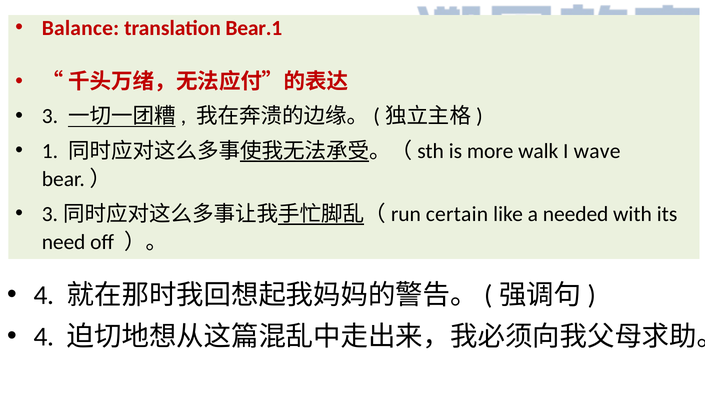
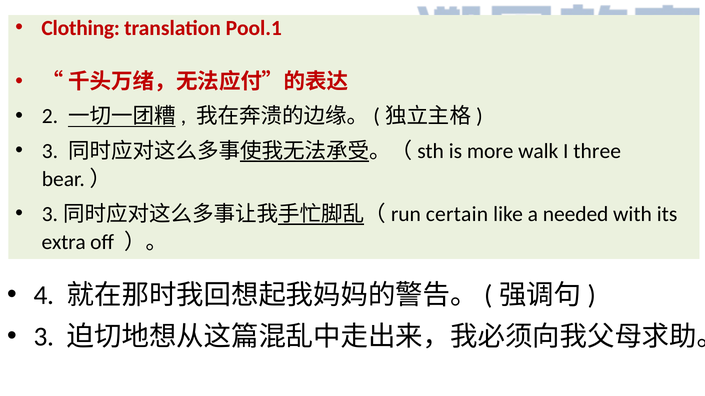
Balance: Balance -> Clothing (81, 28)
Bear.1: Bear.1 -> Pool.1 (254, 28)
3: 3 -> 2 (50, 116)
1: 1 -> 3 (50, 151)
wave: wave -> three (597, 151)
need: need -> extra (64, 243)
4: 4 -> 3 (44, 337)
